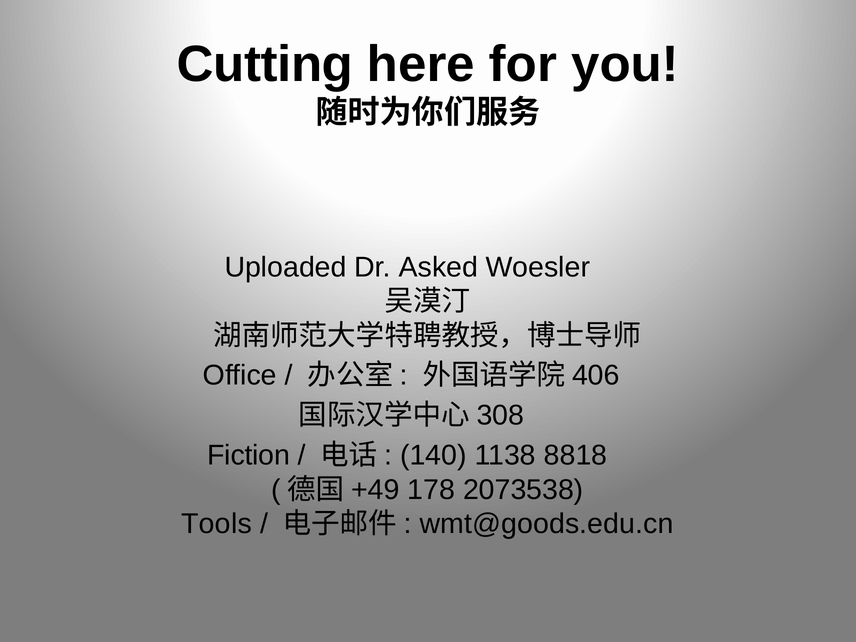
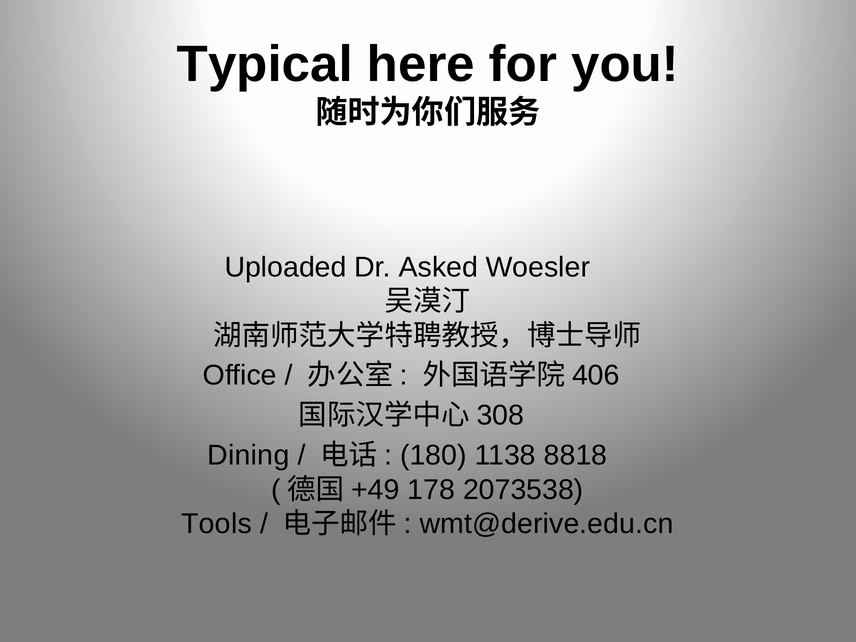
Cutting: Cutting -> Typical (265, 64)
Fiction: Fiction -> Dining (248, 455)
140: 140 -> 180 (433, 455)
wmt@goods.edu.cn: wmt@goods.edu.cn -> wmt@derive.edu.cn (547, 524)
